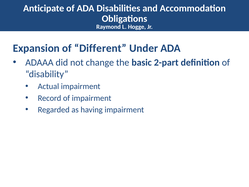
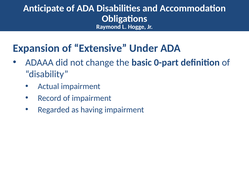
Different: Different -> Extensive (101, 48)
2-part: 2-part -> 0-part (166, 62)
